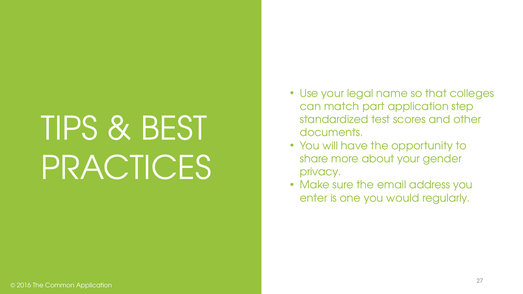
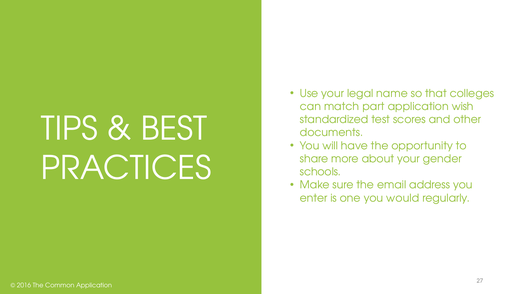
step: step -> wish (463, 107)
privacy: privacy -> schools (320, 172)
